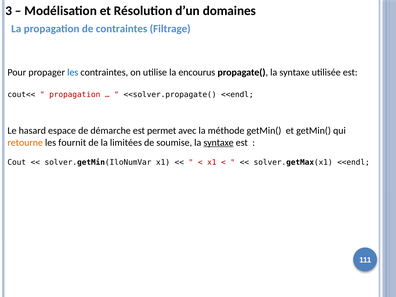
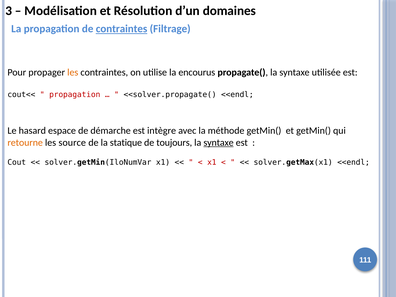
contraintes underline: none -> present (122, 29)
les colour: blue -> orange (73, 72)
permet: permet -> intègre (162, 131)
fournit: fournit -> source (72, 143)
limitées: limitées -> statique (126, 143)
soumise: soumise -> toujours (174, 143)
